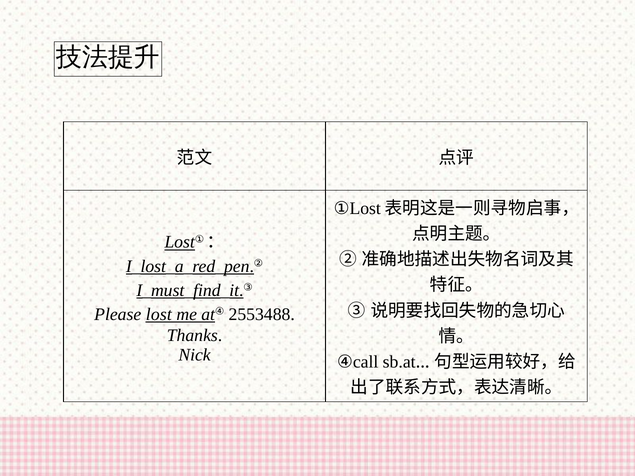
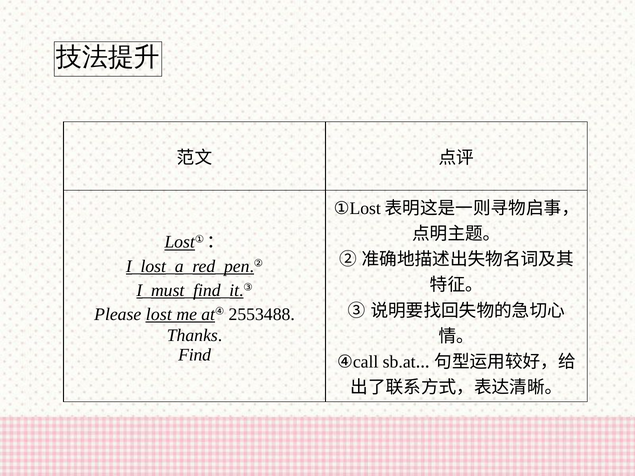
Nick: Nick -> Find (195, 355)
